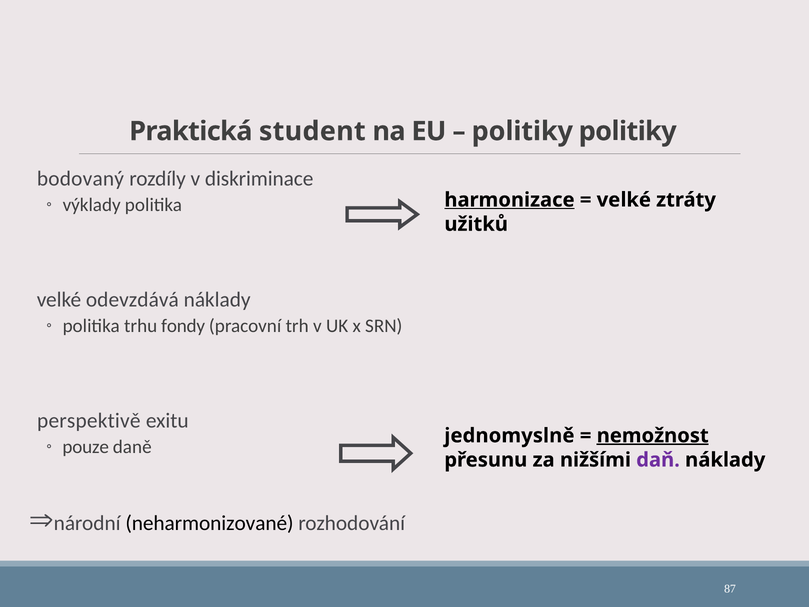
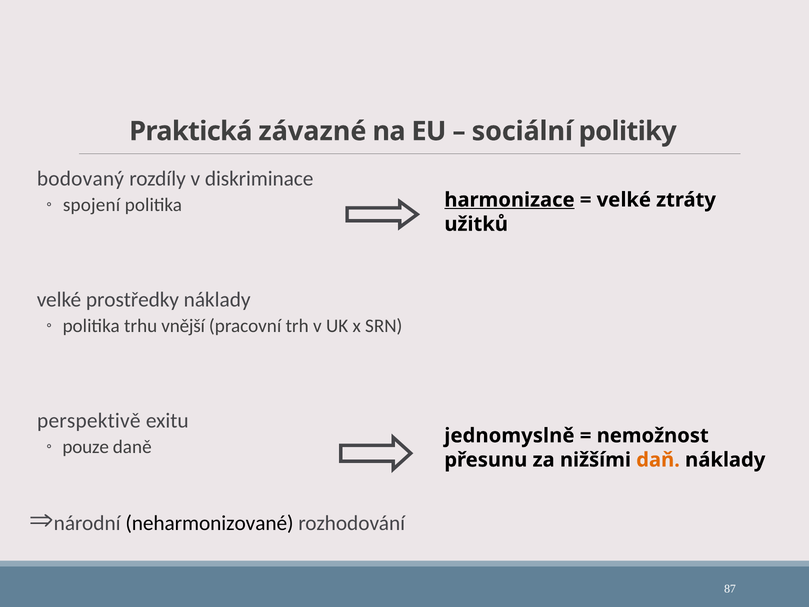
student: student -> závazné (312, 131)
politiky: politiky -> sociální (522, 131)
výklady: výklady -> spojení (92, 205)
odevzdává: odevzdává -> prostředky (132, 300)
fondy: fondy -> vnější (183, 326)
nemožnost underline: present -> none (653, 435)
daň colour: purple -> orange (658, 460)
